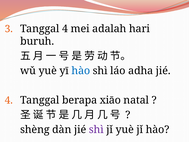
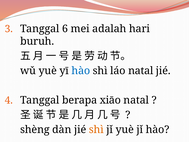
Tanggal 4: 4 -> 6 (65, 29)
láo adha: adha -> natal (141, 71)
shì colour: purple -> orange (96, 129)
